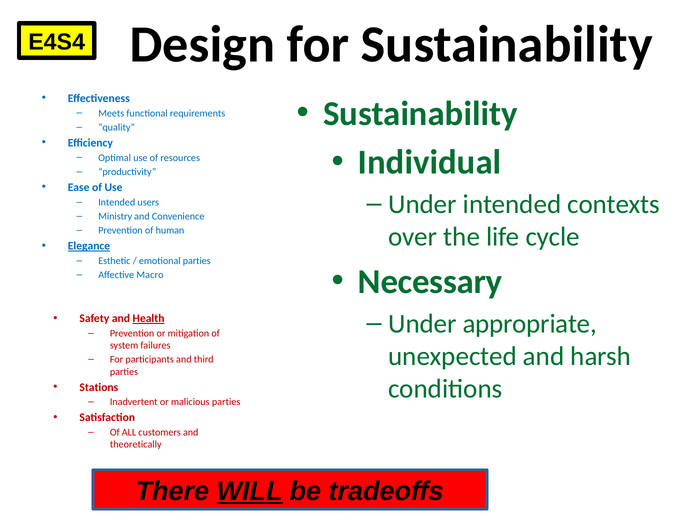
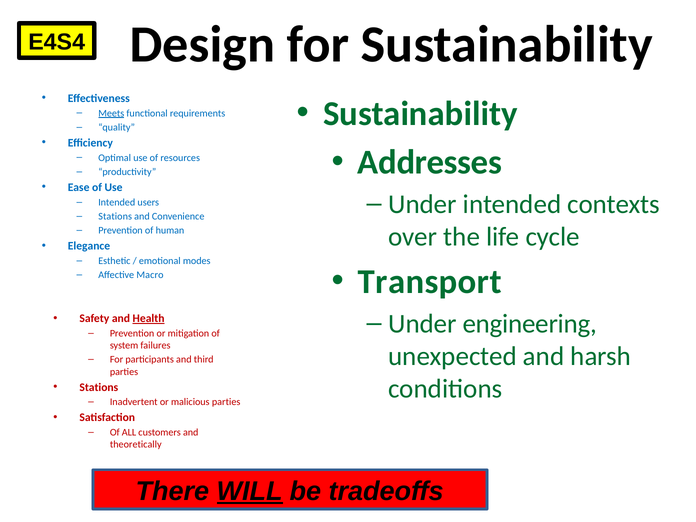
Meets underline: none -> present (111, 113)
Individual: Individual -> Addresses (430, 162)
Ministry: Ministry -> Stations (115, 216)
Elegance underline: present -> none (89, 246)
emotional parties: parties -> modes (197, 261)
Necessary: Necessary -> Transport (430, 282)
appropriate: appropriate -> engineering (530, 324)
